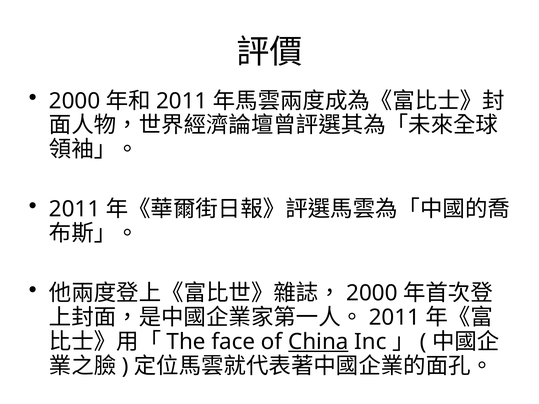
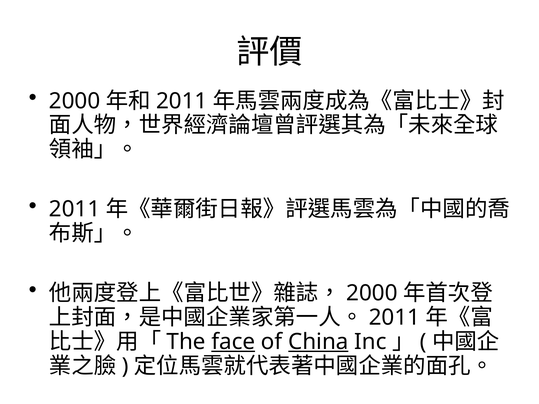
face underline: none -> present (233, 342)
